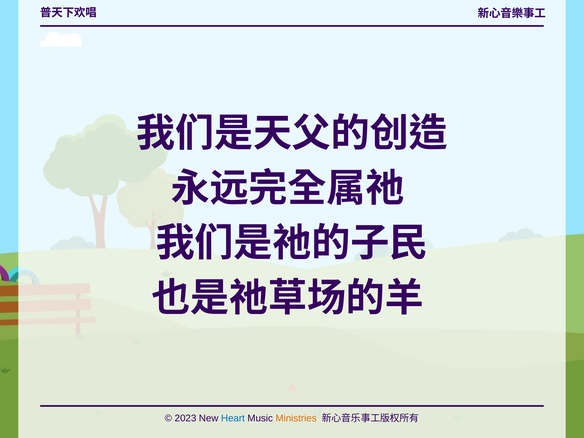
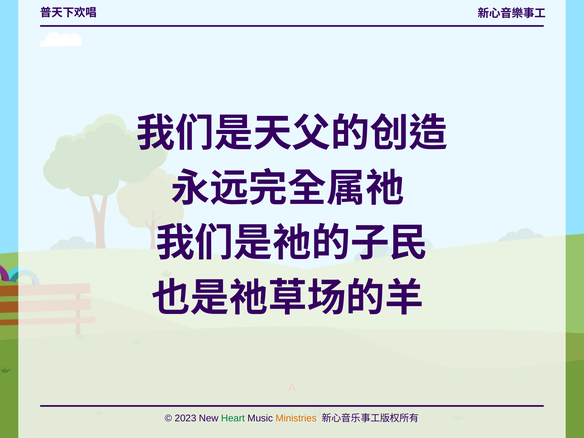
Heart colour: blue -> green (233, 418)
